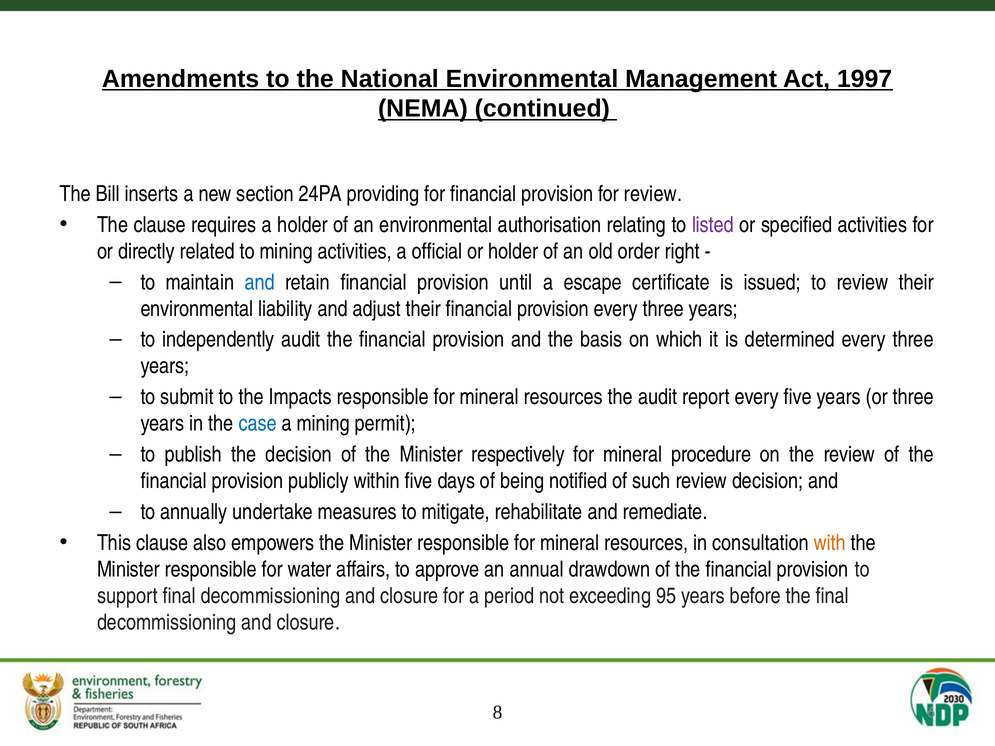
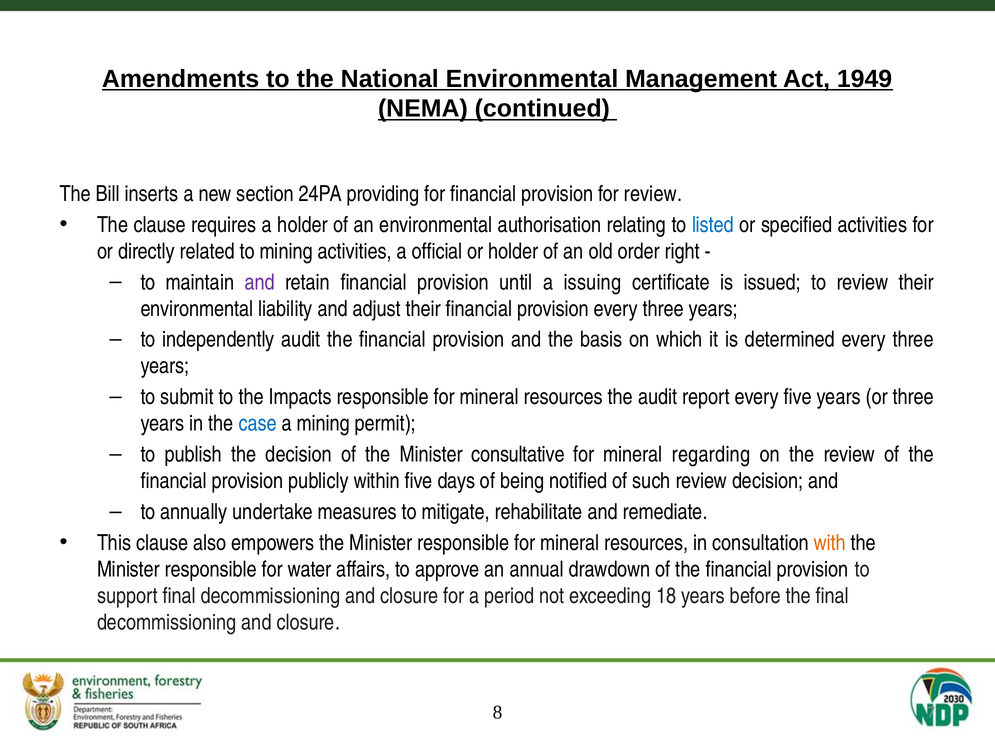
1997: 1997 -> 1949 (865, 79)
listed colour: purple -> blue (713, 225)
and colour: blue -> purple (260, 282)
escape: escape -> issuing (593, 282)
respectively: respectively -> consultative (518, 455)
procedure: procedure -> regarding (711, 455)
95: 95 -> 18 (666, 596)
6: 6 -> 7 (931, 712)
